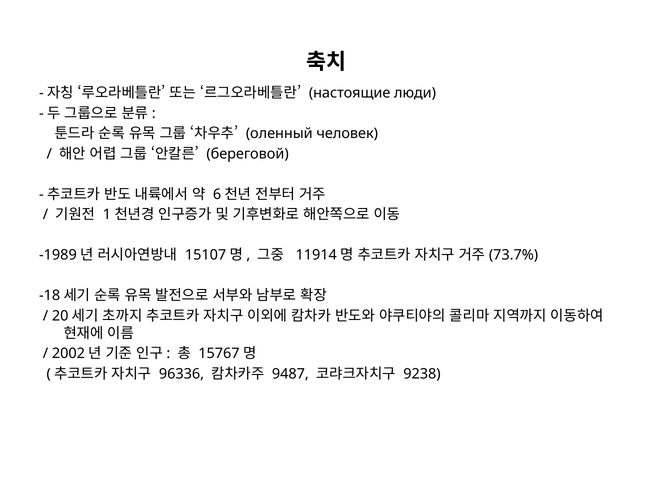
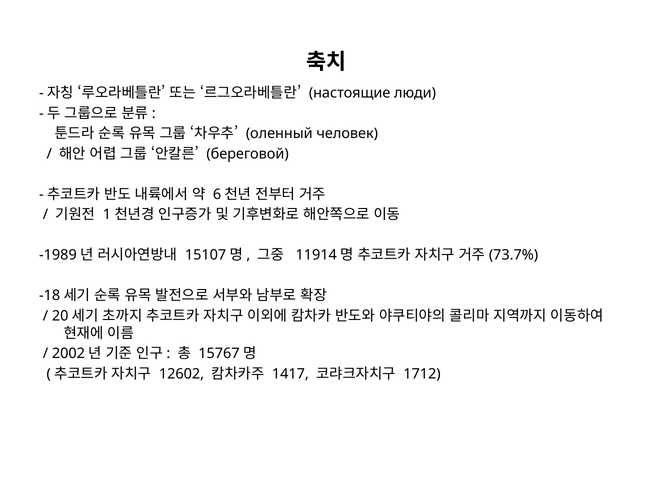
96336: 96336 -> 12602 (182, 374)
9487: 9487 -> 1417 (290, 374)
9238: 9238 -> 1712 (422, 374)
